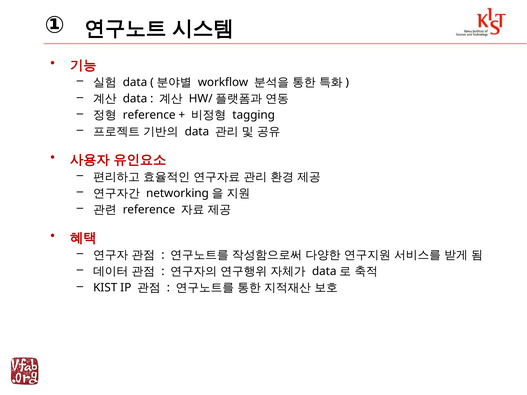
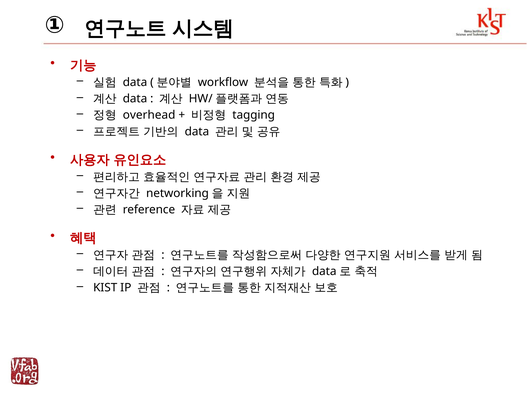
reference: reference -> overhead (149, 115)
